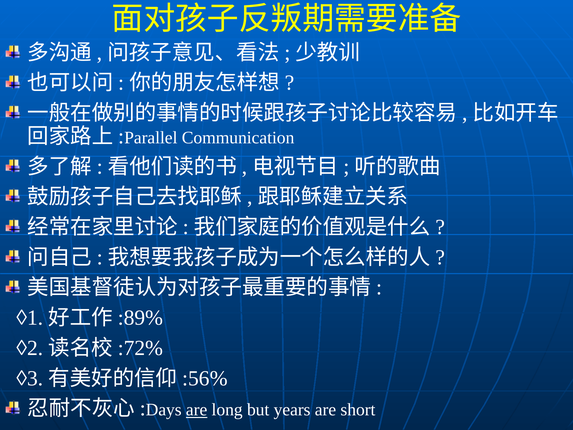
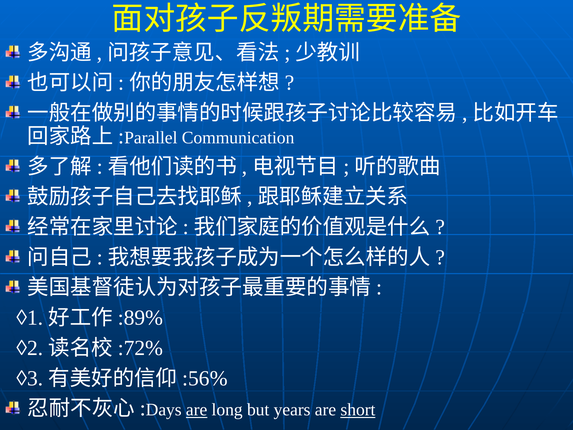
short underline: none -> present (358, 410)
